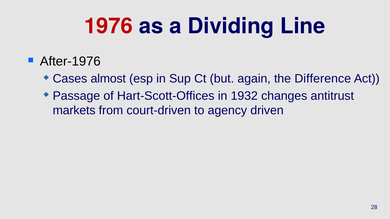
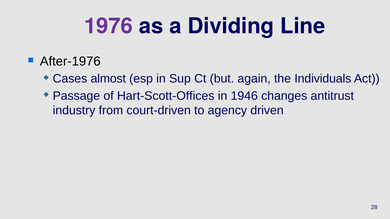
1976 colour: red -> purple (108, 26)
Difference: Difference -> Individuals (323, 79)
1932: 1932 -> 1946 (244, 96)
markets: markets -> industry (74, 111)
